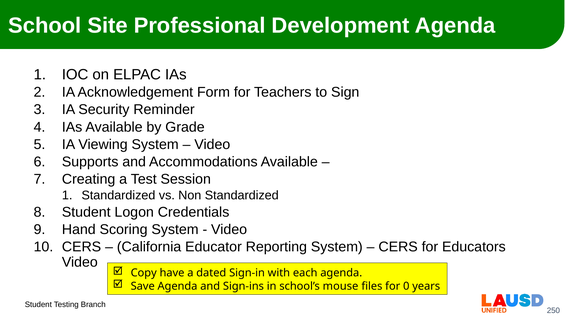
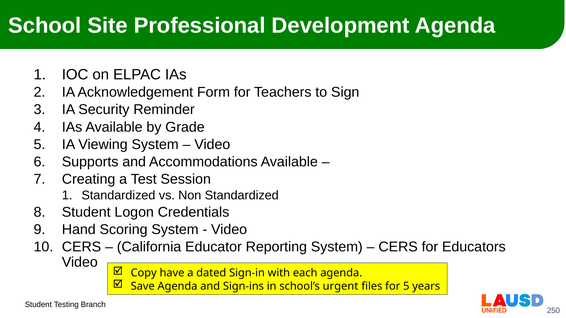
mouse: mouse -> urgent (341, 286)
for 0: 0 -> 5 (406, 286)
